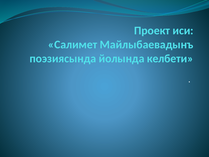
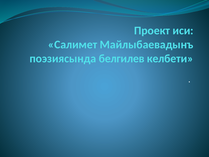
йолында: йолында -> белгилев (122, 58)
